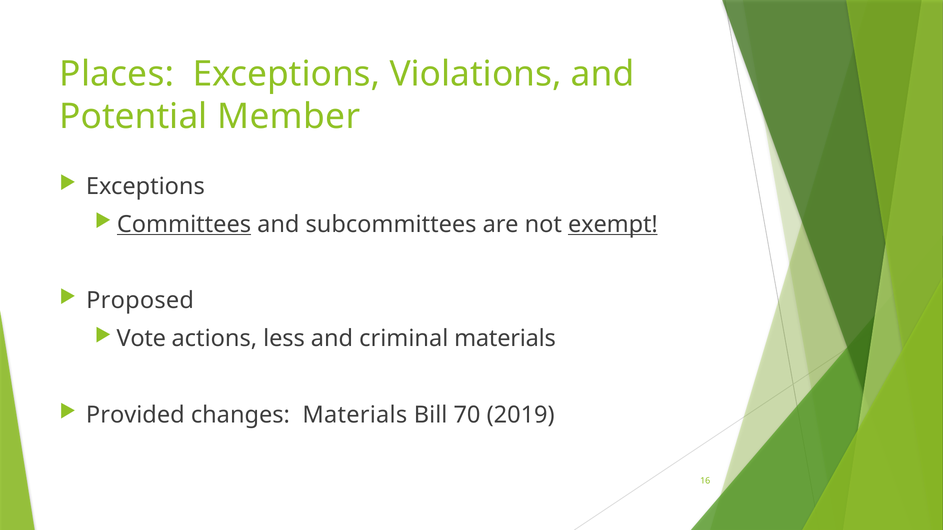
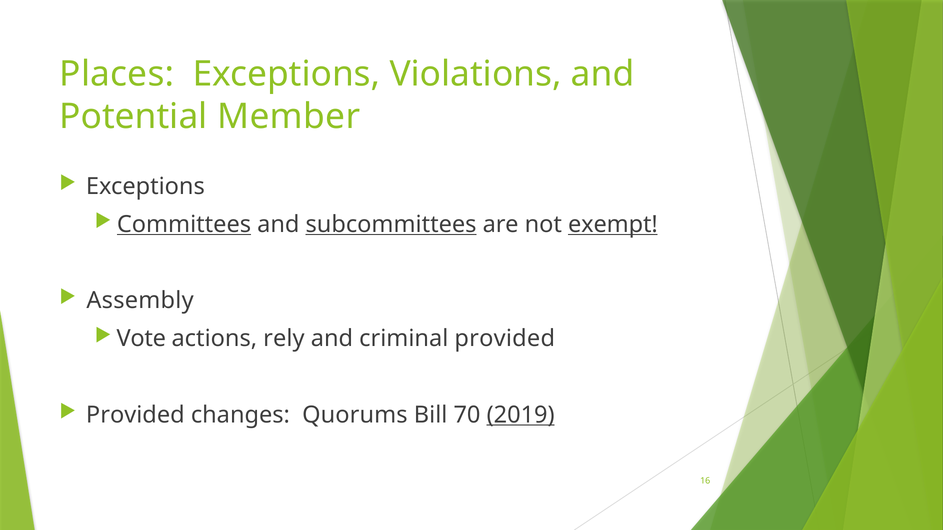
subcommittees underline: none -> present (391, 225)
Proposed: Proposed -> Assembly (140, 301)
less: less -> rely (284, 339)
criminal materials: materials -> provided (505, 339)
changes Materials: Materials -> Quorums (355, 415)
2019 underline: none -> present (521, 415)
